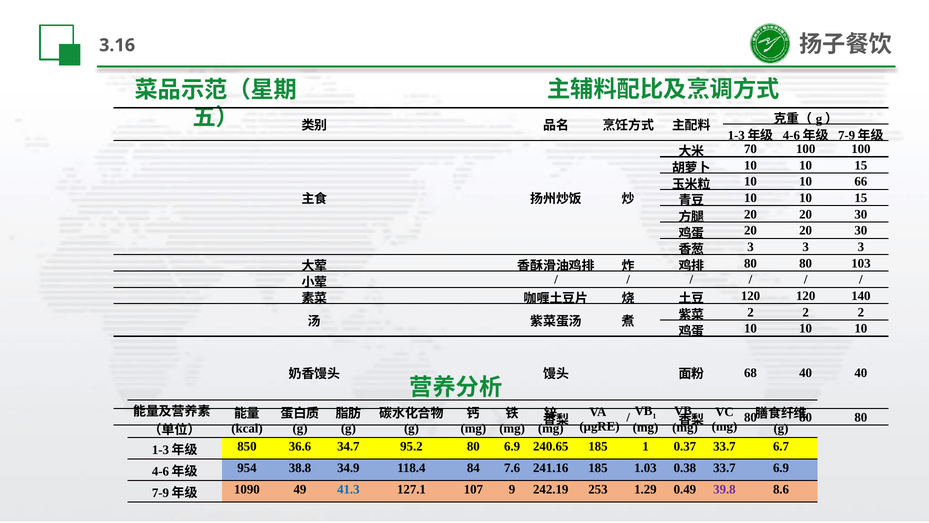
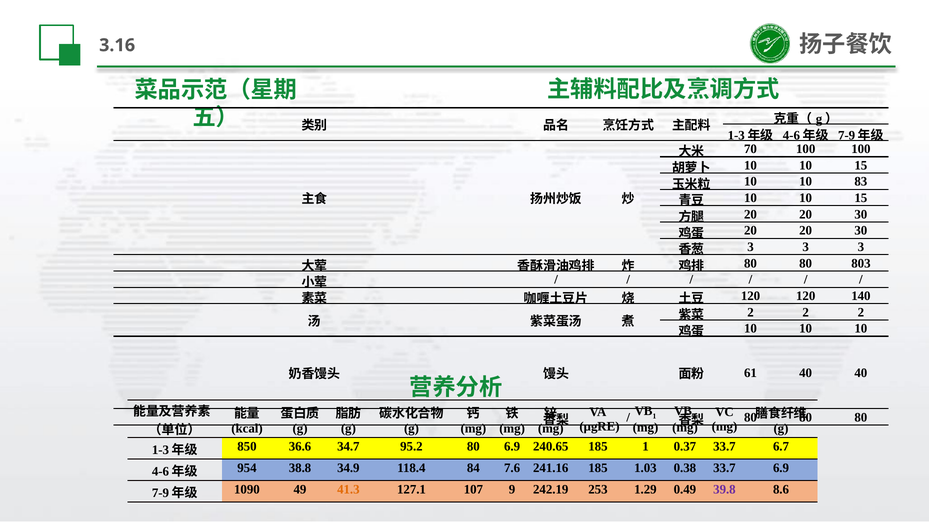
66: 66 -> 83 (861, 182)
103: 103 -> 803 (861, 263)
68: 68 -> 61 (751, 373)
41.3 colour: blue -> orange (348, 489)
